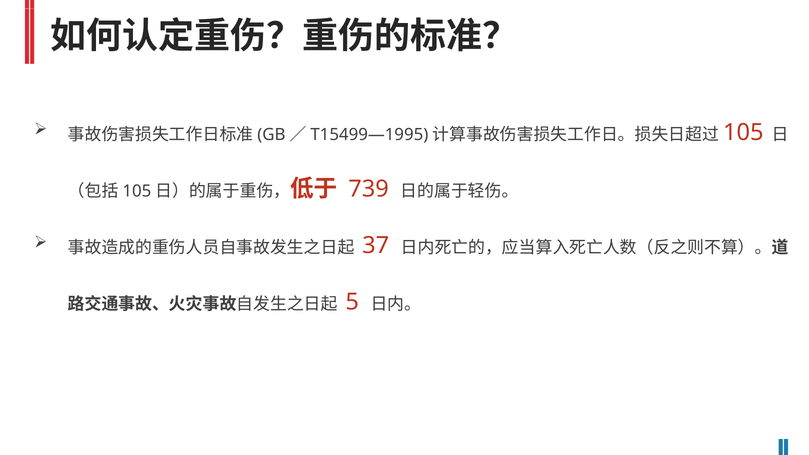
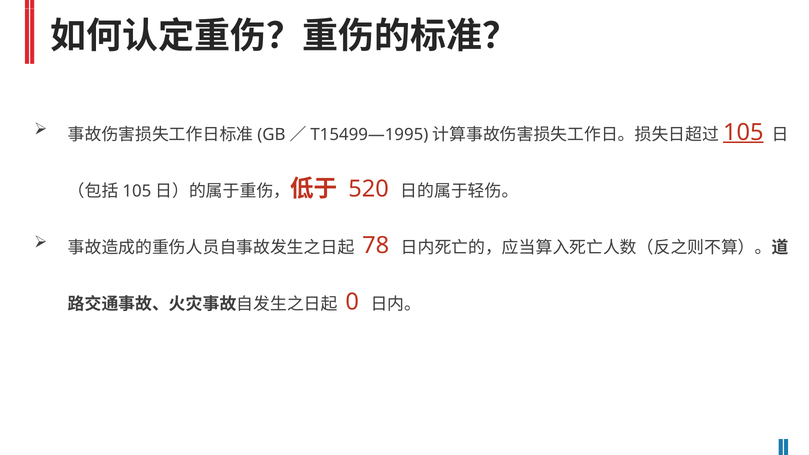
105 underline: none -> present (743, 132)
739: 739 -> 520 (369, 189)
37: 37 -> 78 (376, 246)
5: 5 -> 0 (352, 302)
